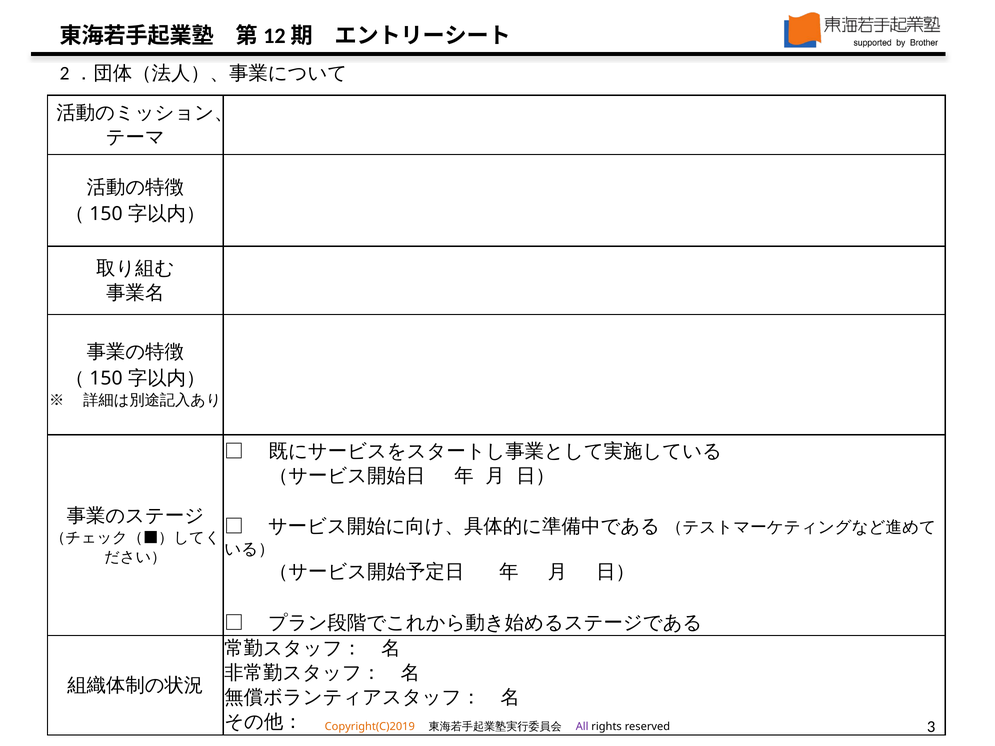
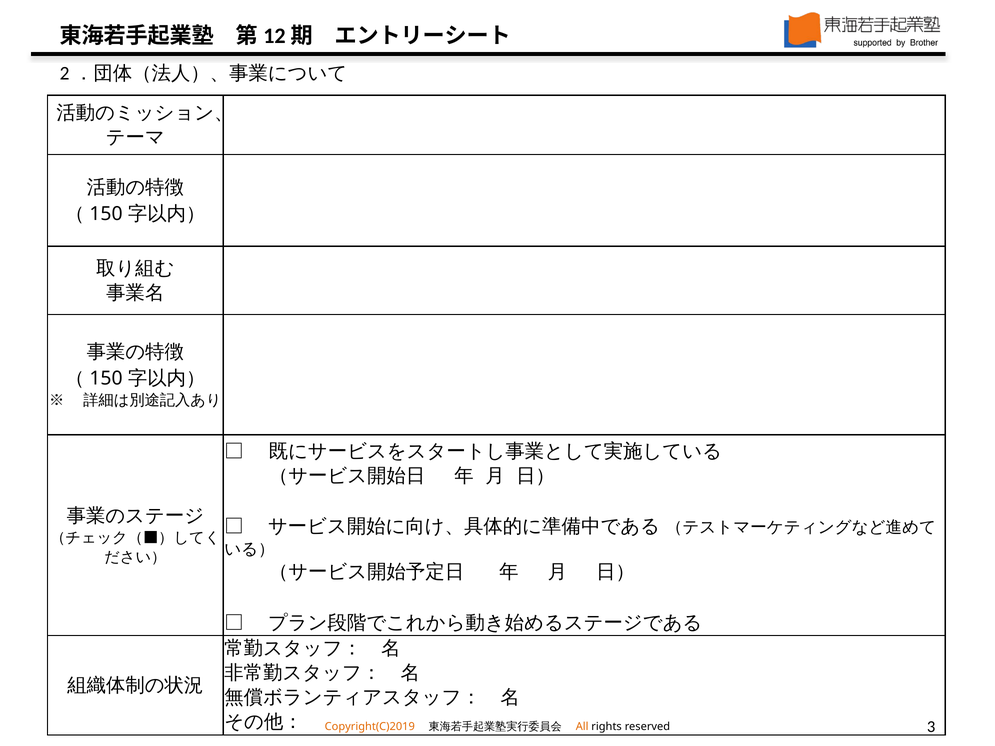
All colour: purple -> orange (582, 727)
